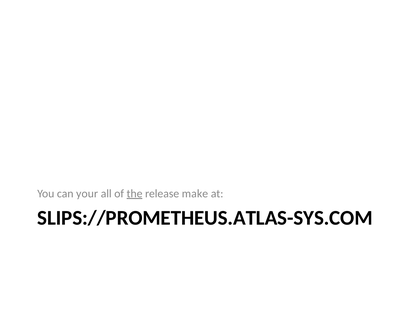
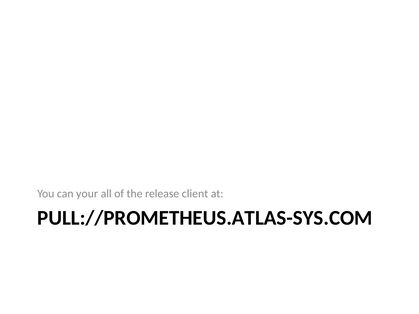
the underline: present -> none (135, 194)
make: make -> client (195, 194)
SLIPS://PROMETHEUS.ATLAS-SYS.COM: SLIPS://PROMETHEUS.ATLAS-SYS.COM -> PULL://PROMETHEUS.ATLAS-SYS.COM (205, 218)
